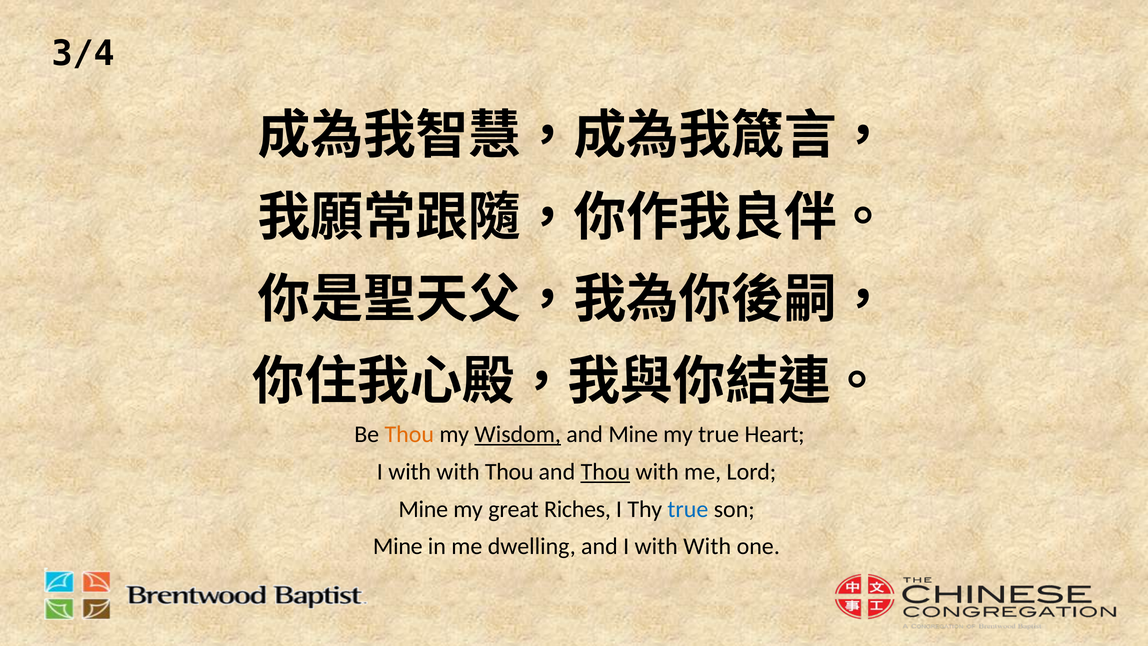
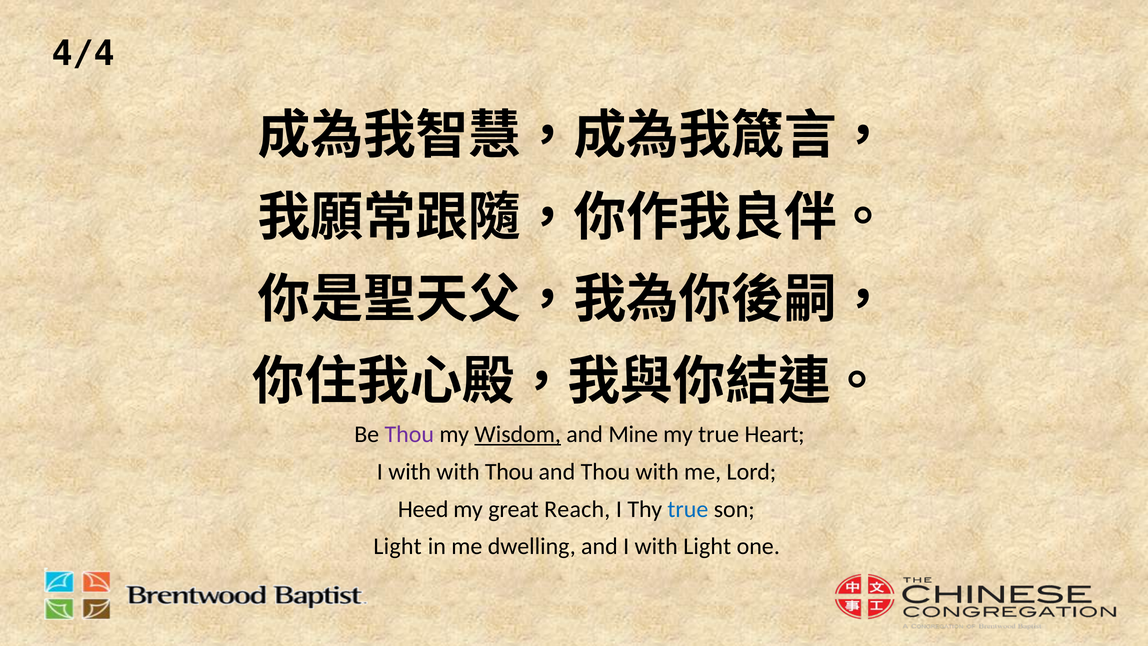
3/4: 3/4 -> 4/4 (83, 54)
Thou colour: orange -> purple (409, 434)
Thou underline: present -> none (605, 472)
Mine: Mine -> Heed (423, 509)
Riches: Riches -> Reach (577, 509)
Mine: Mine -> Light (398, 546)
and I with With: With -> Light (707, 546)
